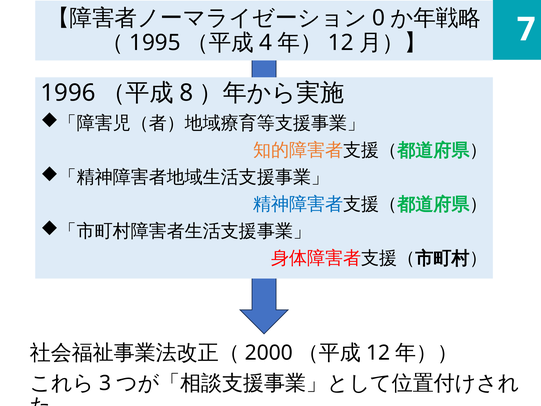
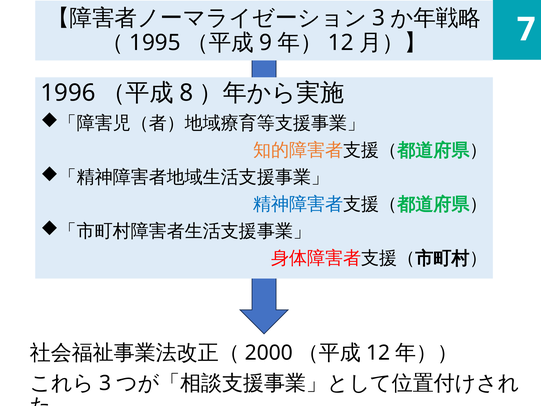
0: 0 -> 3 (379, 18)
4: 4 -> 9 (266, 43)
